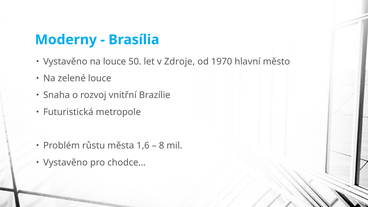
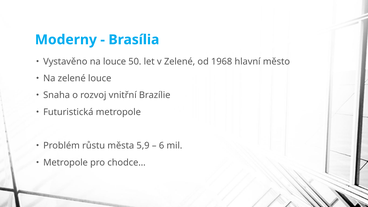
v Zdroje: Zdroje -> Zelené (180, 62)
1970: 1970 -> 1968 (222, 62)
1,6: 1,6 -> 5,9 (143, 146)
8: 8 -> 6 (162, 146)
Vystavěno: Vystavěno -> Metropole (66, 163)
